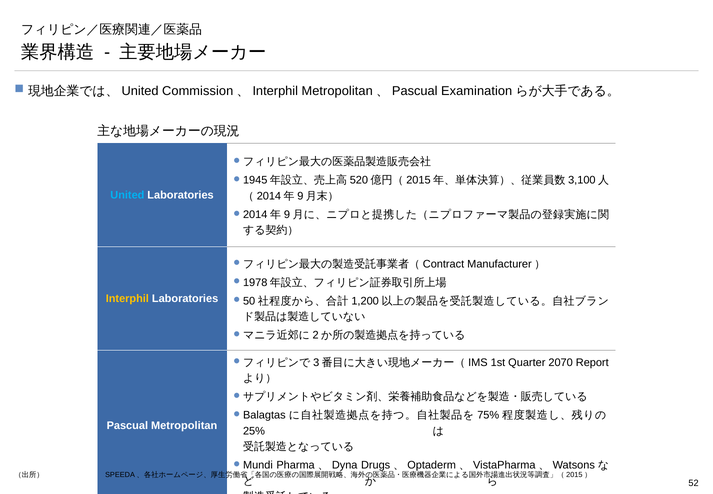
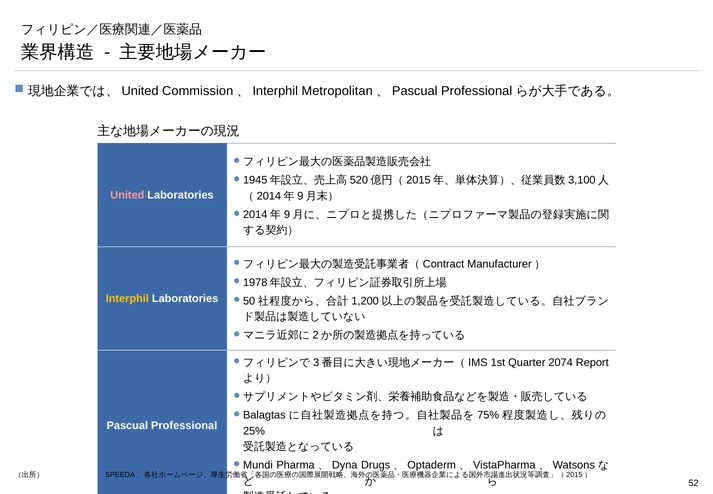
Examination: Examination -> Professional (477, 91)
United colour: light blue -> pink (127, 195)
2070: 2070 -> 2074 (561, 362)
Pascual Metropolitan: Metropolitan -> Professional (184, 425)
